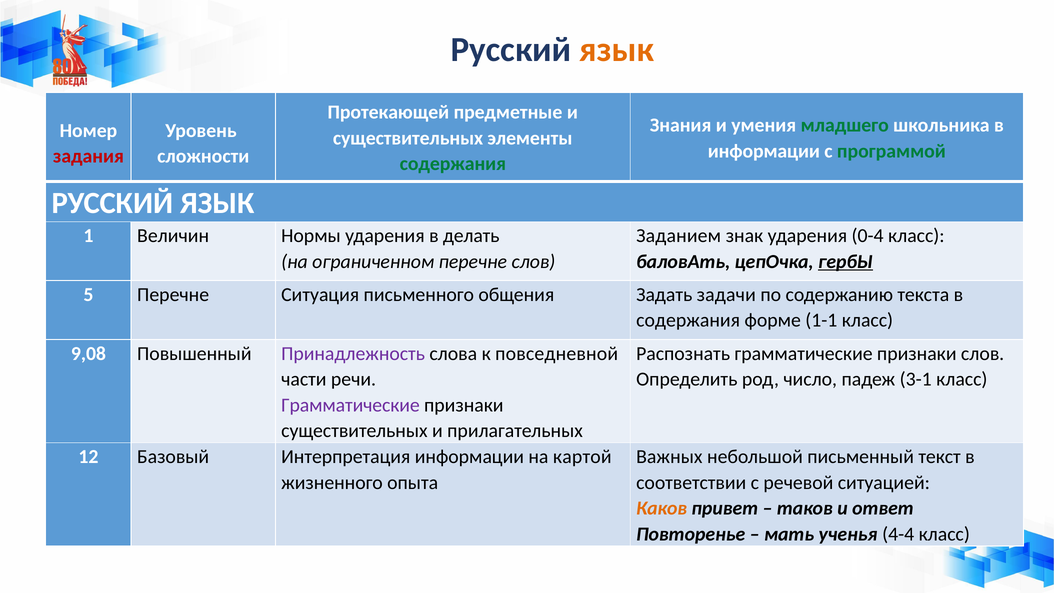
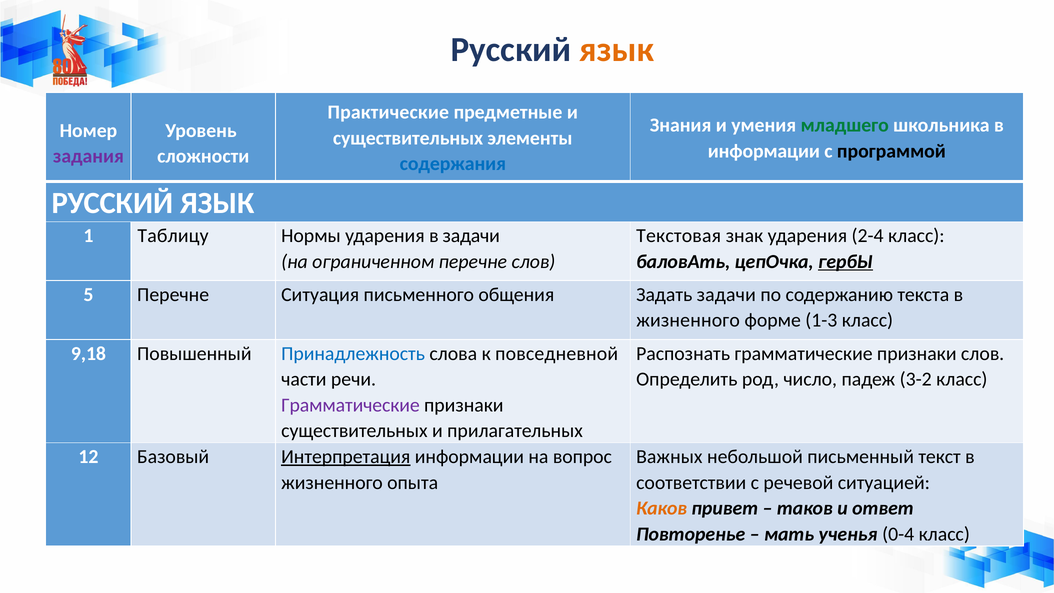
Протекающей: Протекающей -> Практические (388, 112)
программой colour: green -> black (891, 151)
задания colour: red -> purple (88, 156)
содержания colour: green -> blue (453, 164)
Величин: Величин -> Таблицу (173, 236)
в делать: делать -> задачи (471, 236)
Заданием: Заданием -> Текстовая (679, 236)
0-4: 0-4 -> 2-4 (868, 236)
содержания: содержания -> жизненного (688, 320)
1-1: 1-1 -> 1-3 (821, 320)
9,08: 9,08 -> 9,18 (88, 353)
Принадлежность colour: purple -> blue (353, 353)
3-1: 3-1 -> 3-2 (916, 379)
Интерпретация underline: none -> present (346, 457)
картой: картой -> вопрос (582, 457)
4-4: 4-4 -> 0-4 (898, 534)
